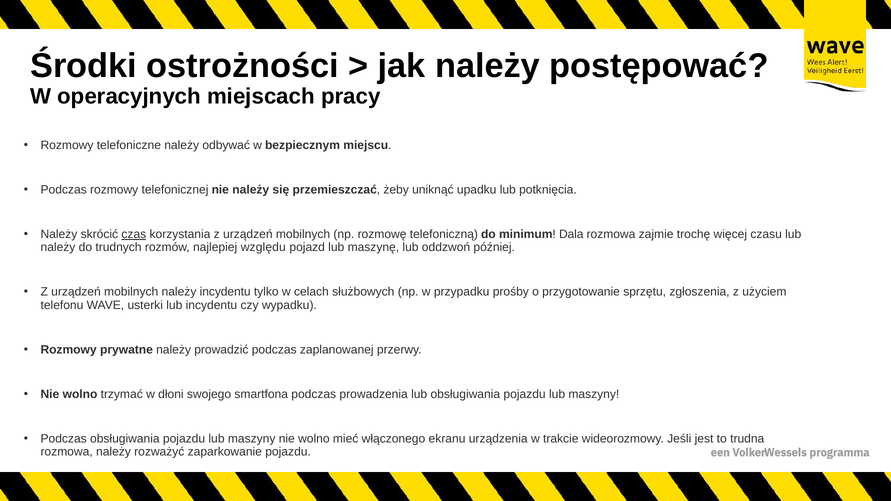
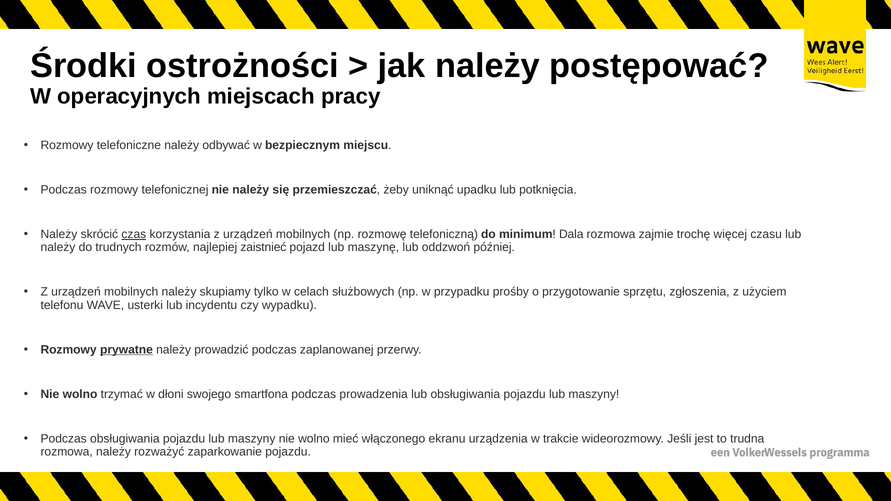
względu: względu -> zaistnieć (263, 247)
należy incydentu: incydentu -> skupiamy (225, 292)
prywatne underline: none -> present (127, 350)
